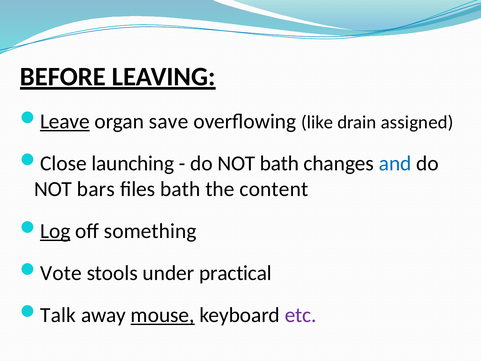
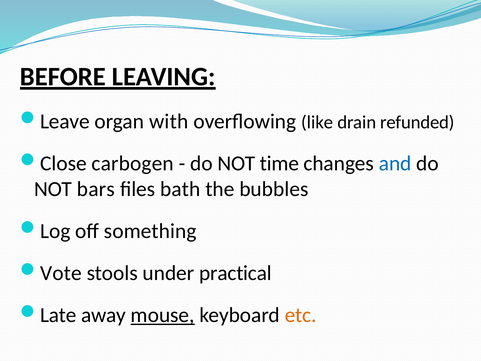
Leave underline: present -> none (65, 121)
save: save -> with (169, 121)
assigned: assigned -> refunded (417, 122)
launching: launching -> carbogen (133, 163)
NOT bath: bath -> time (279, 163)
content: content -> bubbles (274, 189)
Log underline: present -> none (55, 231)
Talk: Talk -> Late (58, 315)
etc colour: purple -> orange (301, 315)
